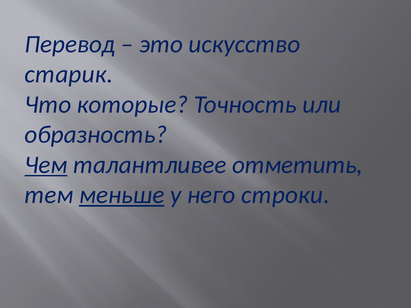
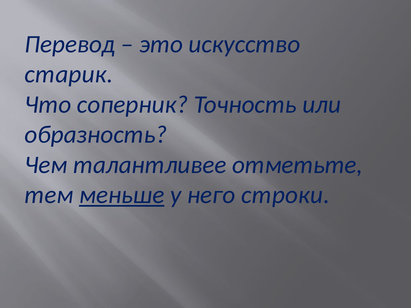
которые: которые -> соперник (133, 105)
Чем underline: present -> none (46, 165)
отметить: отметить -> отметьте (297, 165)
